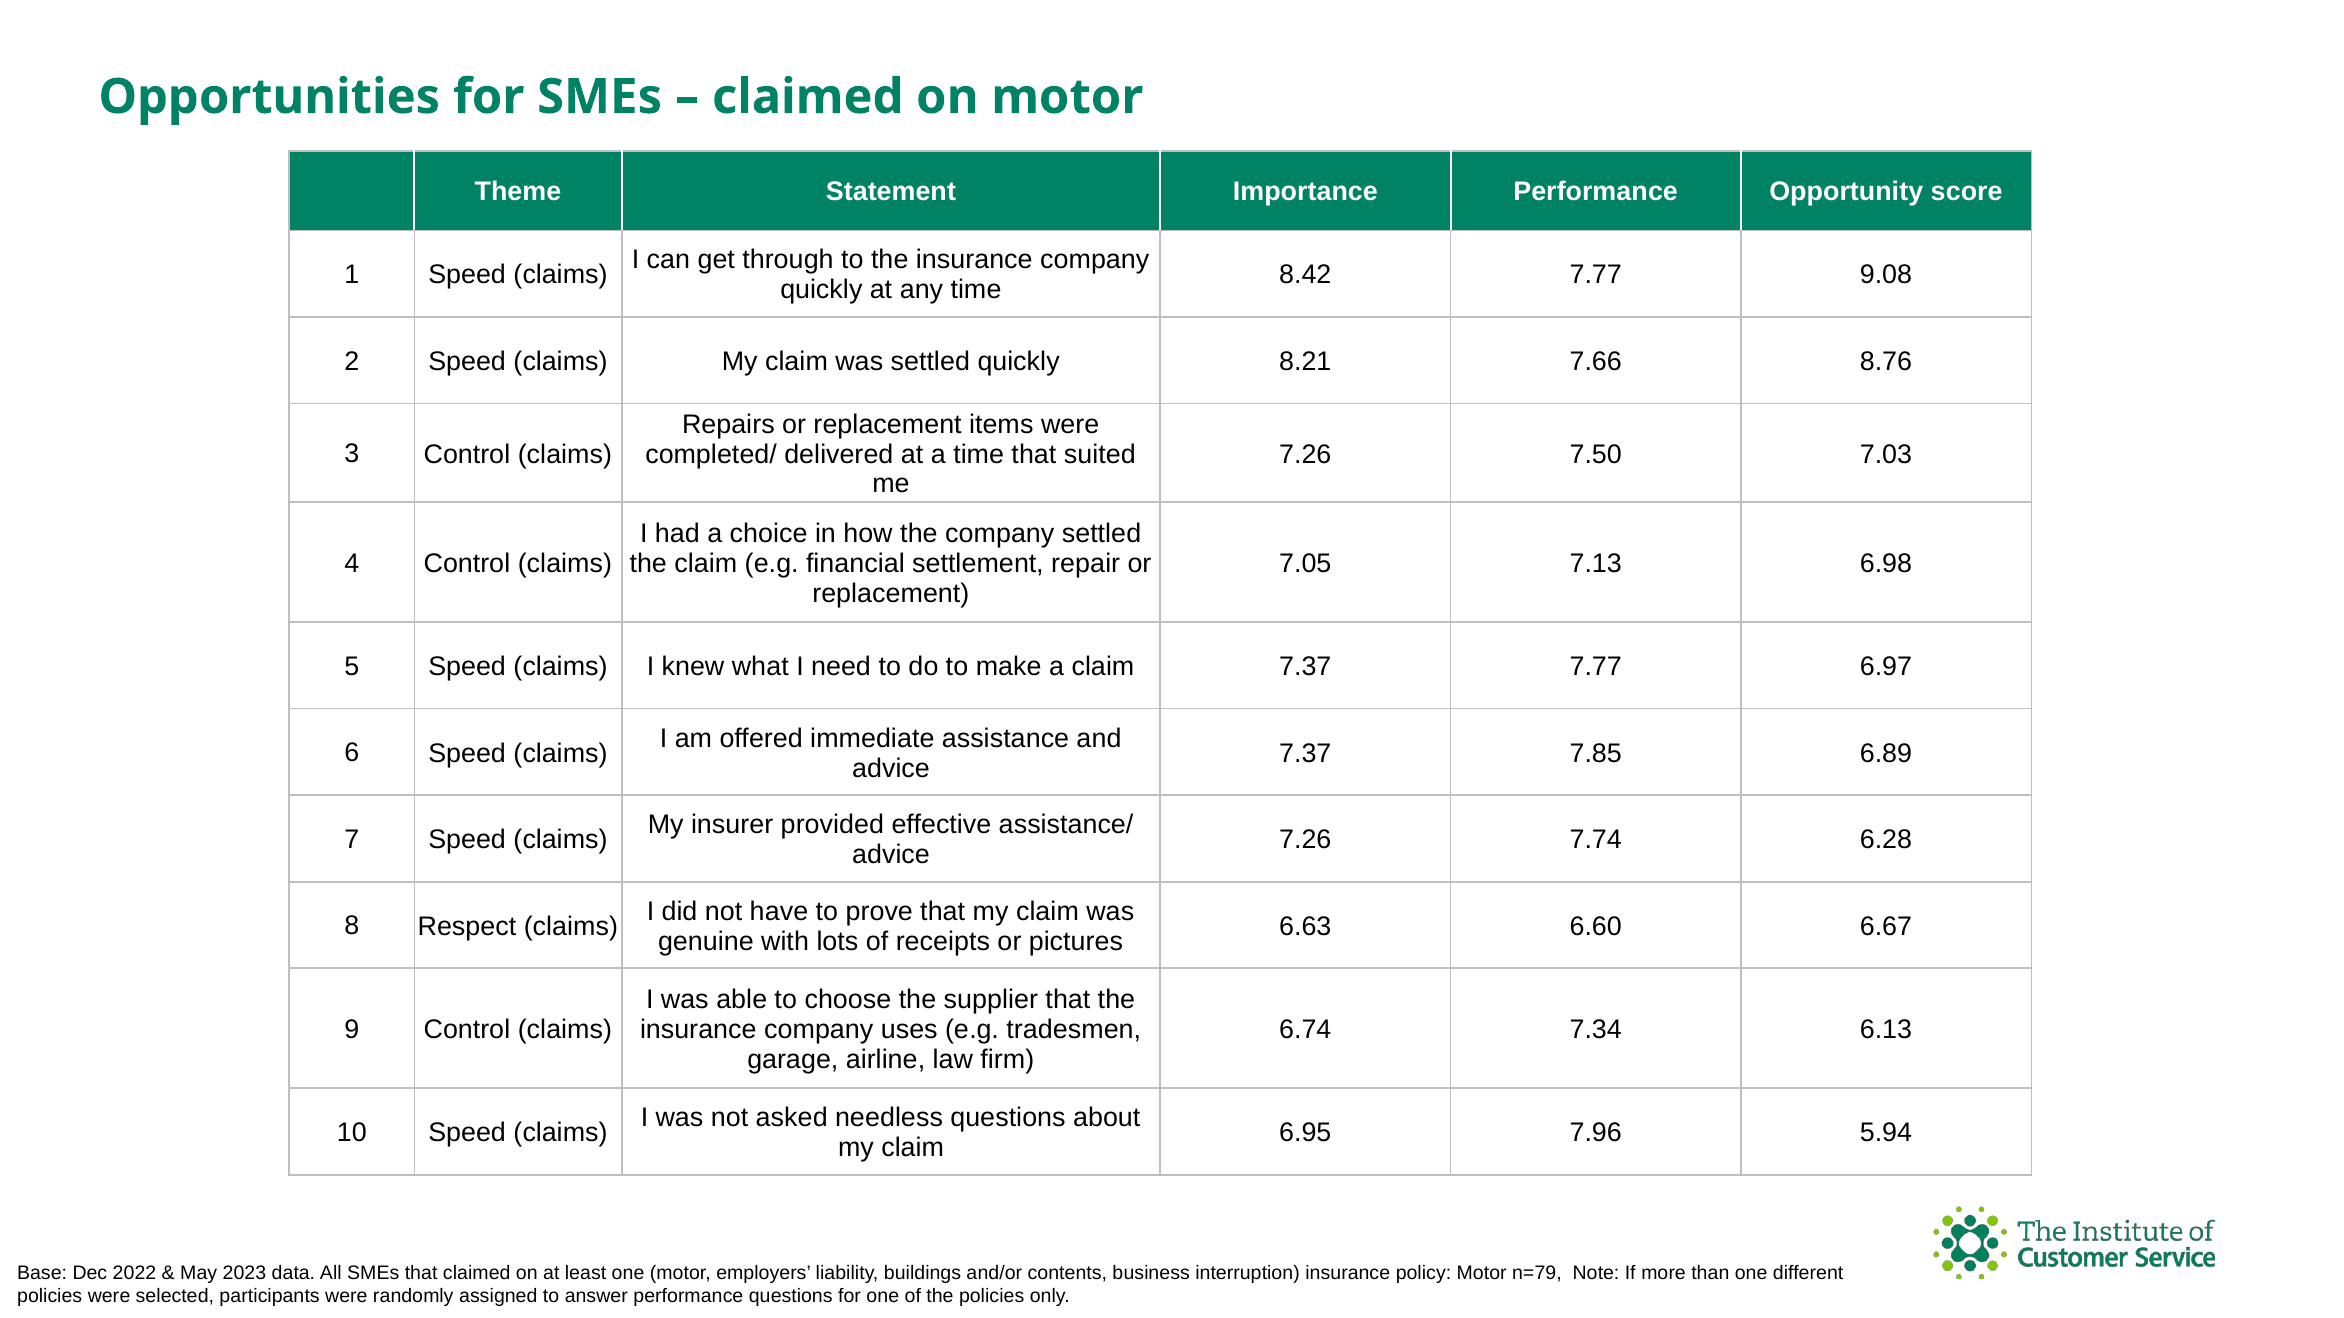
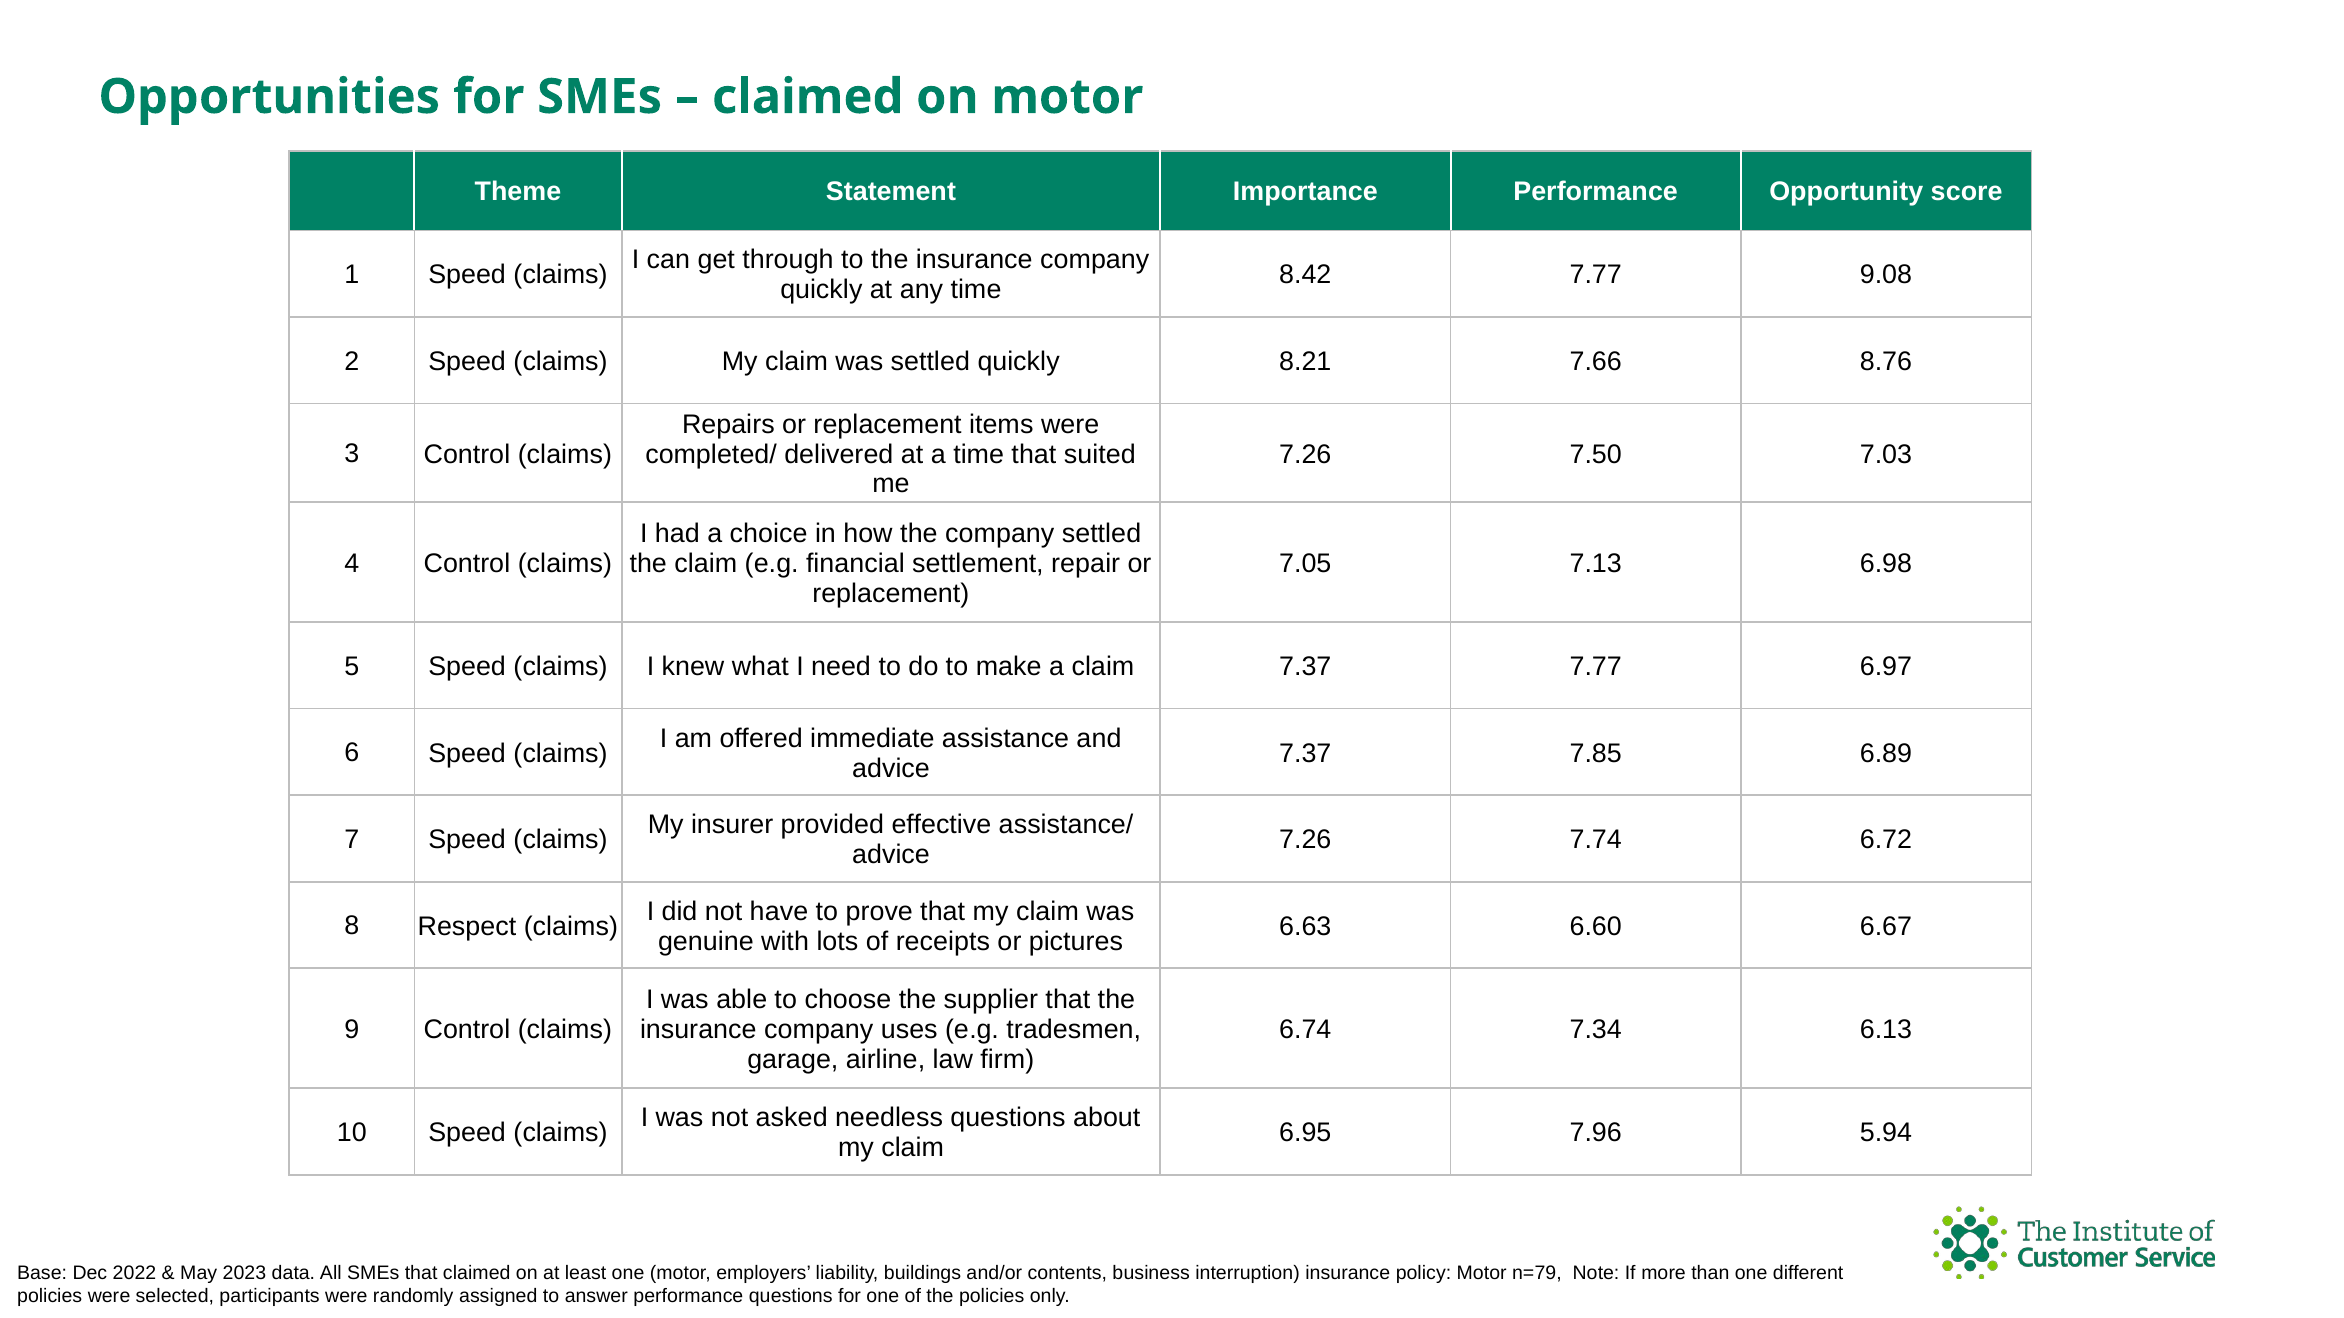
6.28: 6.28 -> 6.72 (1886, 840)
